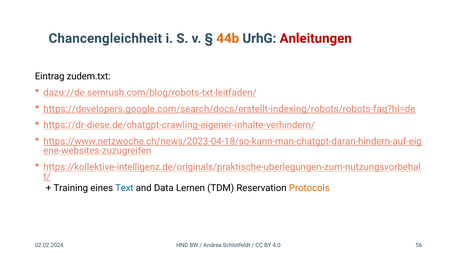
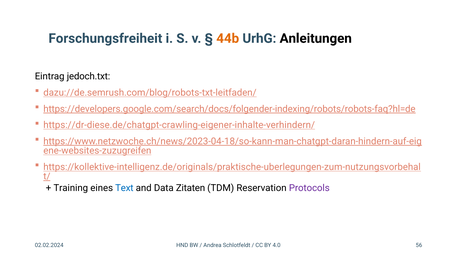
Chancengleichheit: Chancengleichheit -> Forschungsfreiheit (105, 38)
Anleitungen colour: red -> black (316, 38)
zudem.txt: zudem.txt -> jedoch.txt (89, 77)
https://developers.google.com/search/docs/erstellt-indexing/robots/robots-faq?hl=de: https://developers.google.com/search/docs/erstellt-indexing/robots/robots-faq?hl=de -> https://developers.google.com/search/docs/folgender-indexing/robots/robots-faq?hl=de (229, 109)
Lernen: Lernen -> Zitaten (191, 188)
Protocols colour: orange -> purple (309, 188)
